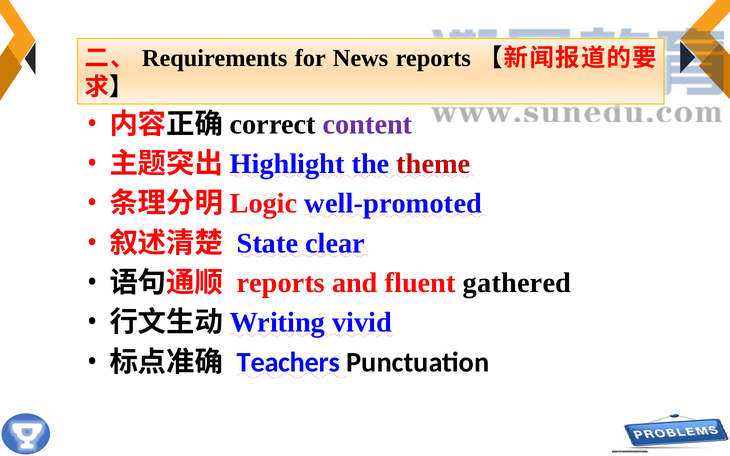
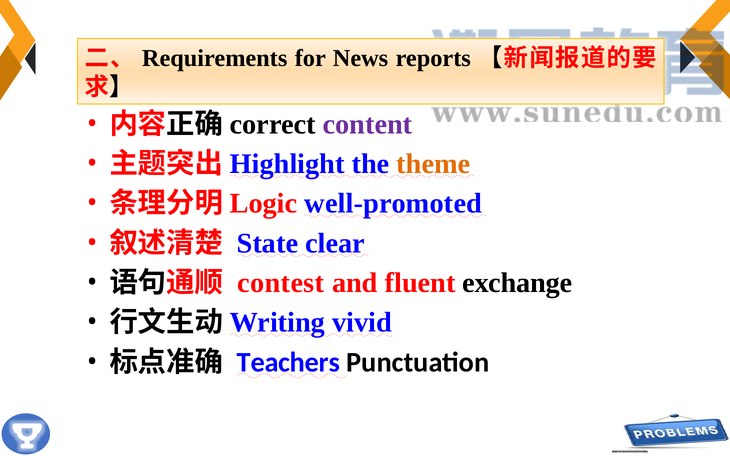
theme colour: red -> orange (433, 164)
reports: reports -> contest (281, 283)
gathered: gathered -> exchange (517, 283)
